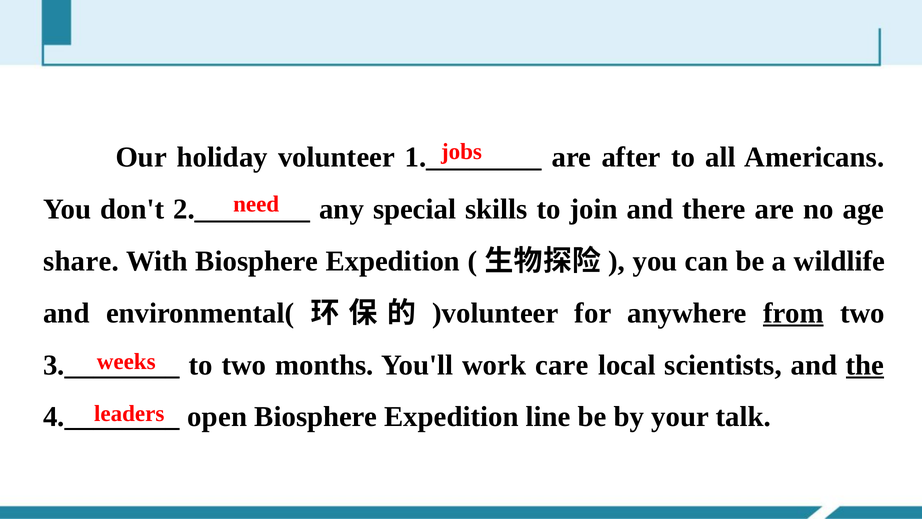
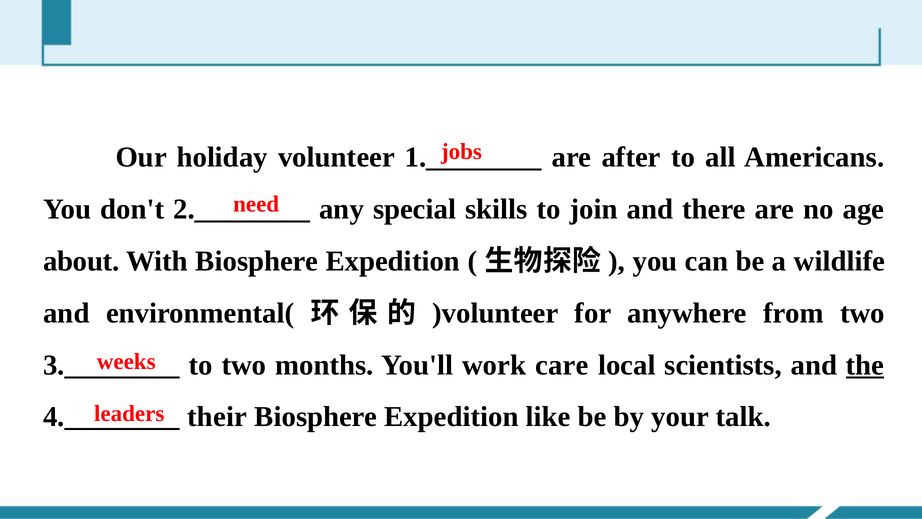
share: share -> about (81, 261)
from underline: present -> none (793, 313)
open: open -> their (217, 417)
line: line -> like (548, 417)
